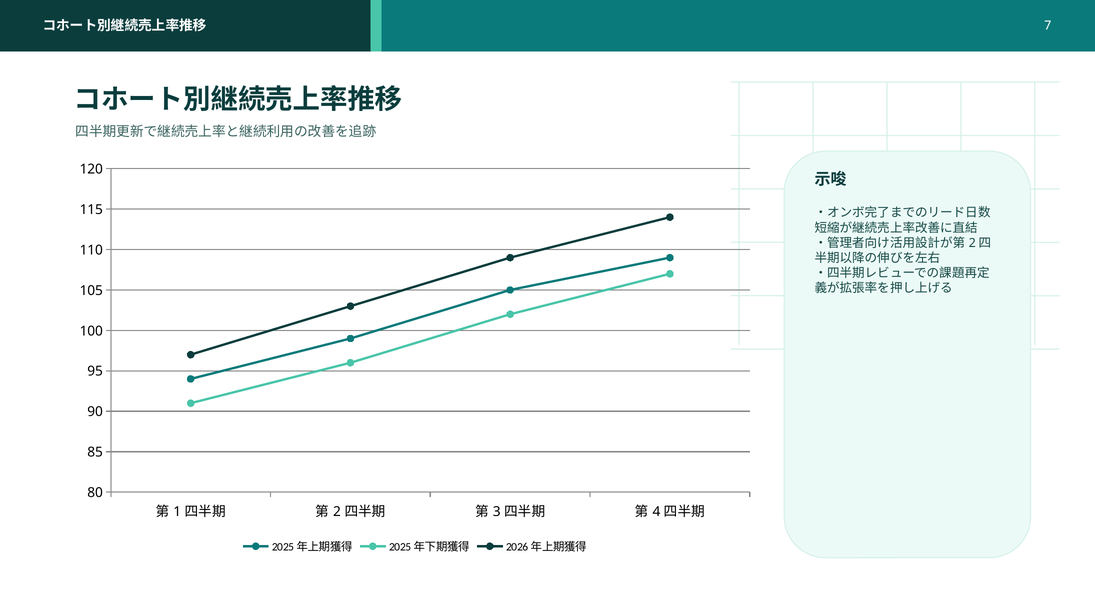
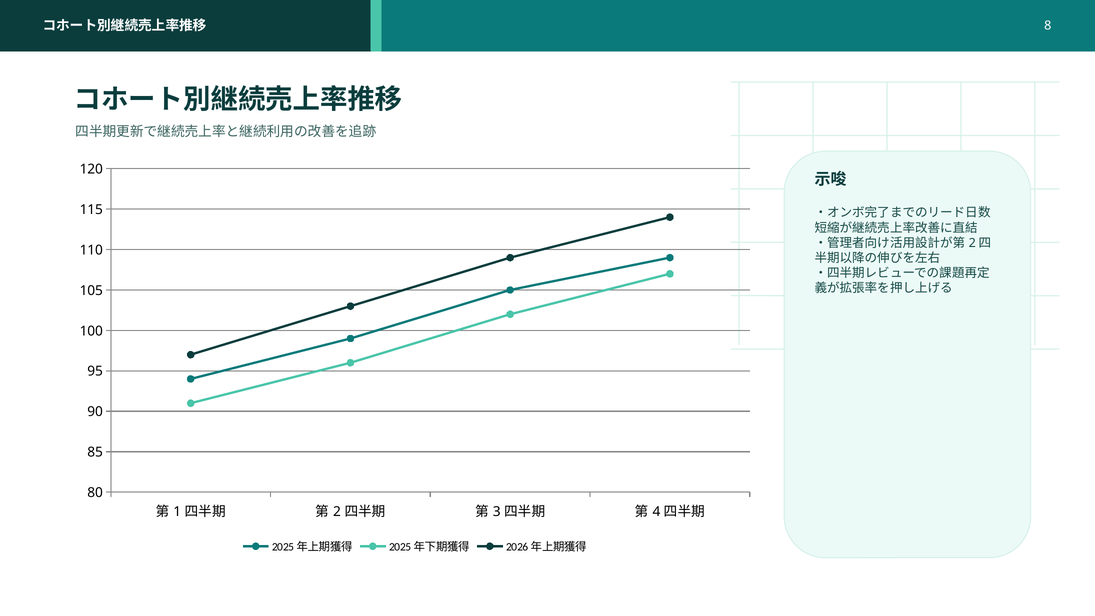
7: 7 -> 8 (1048, 25)
